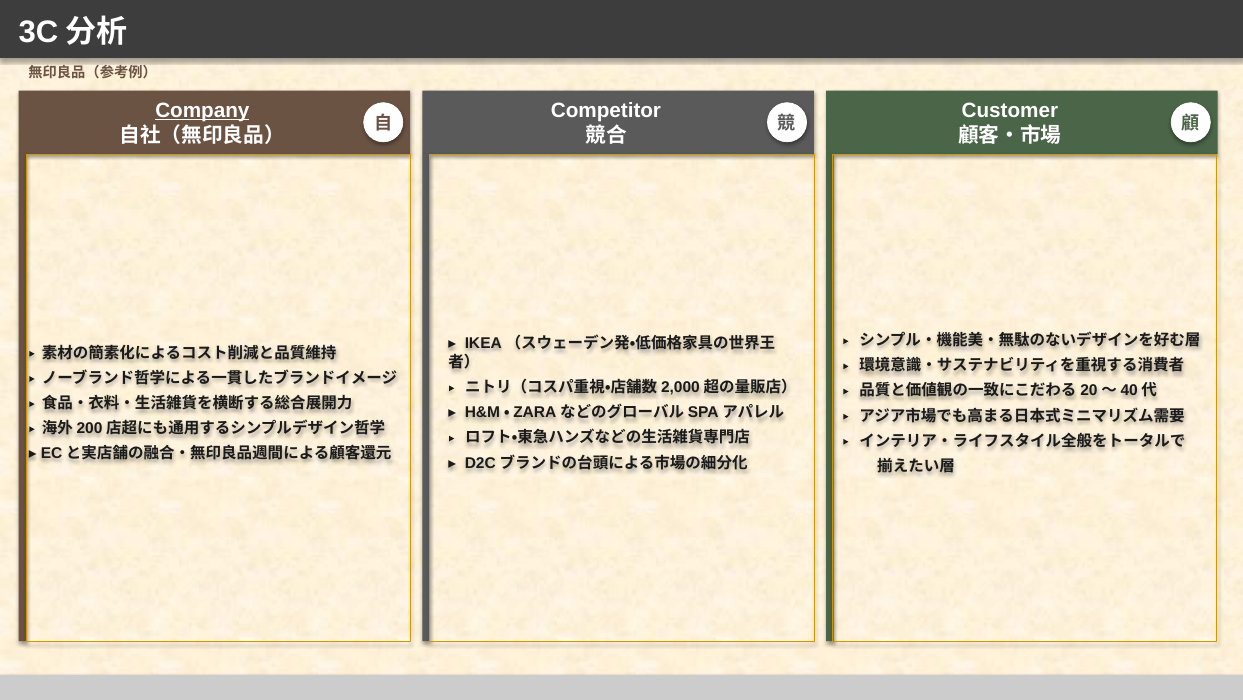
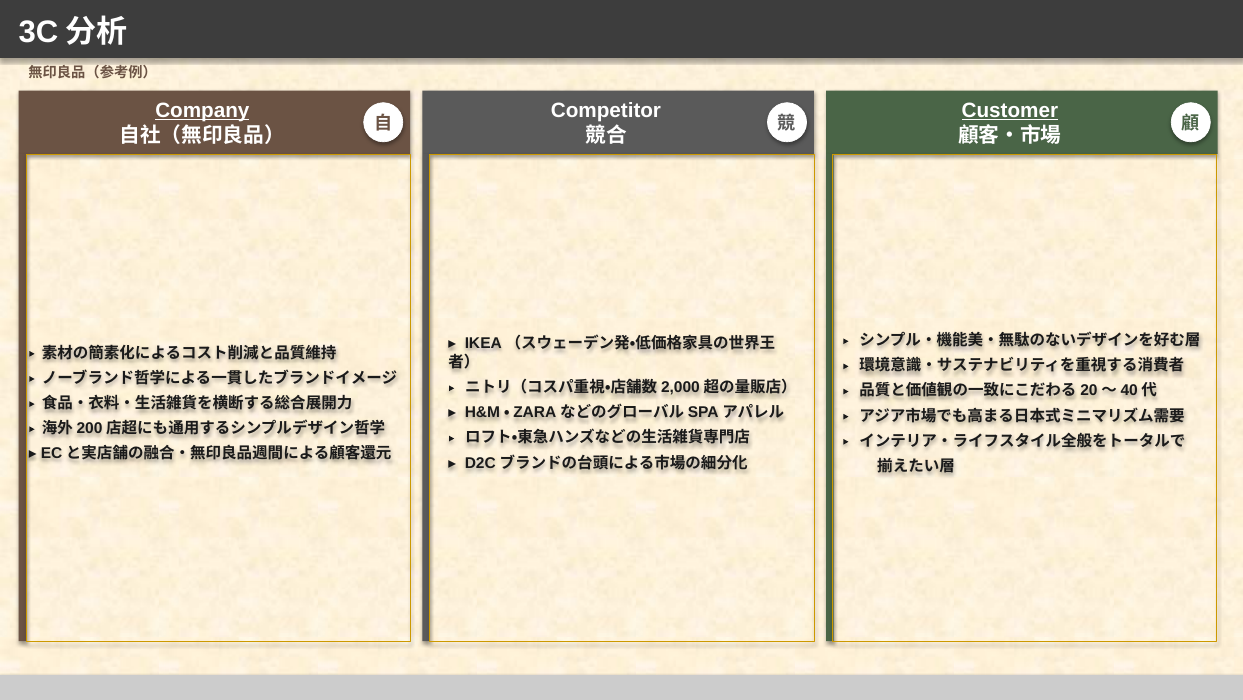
Customer underline: none -> present (1010, 111)
